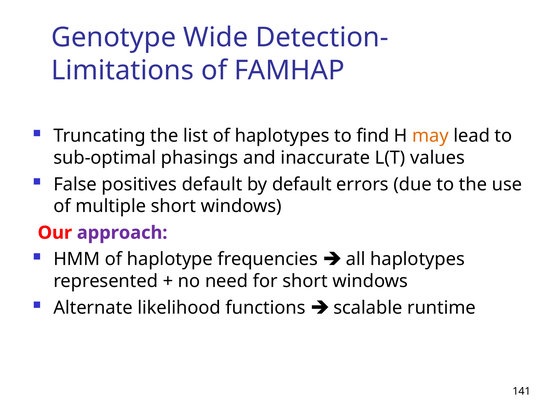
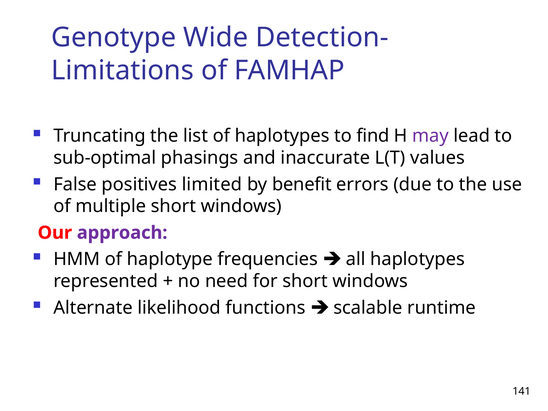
may colour: orange -> purple (430, 136)
positives default: default -> limited (212, 184)
by default: default -> benefit (302, 184)
